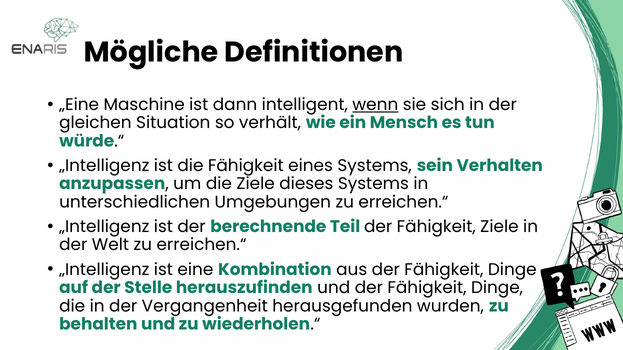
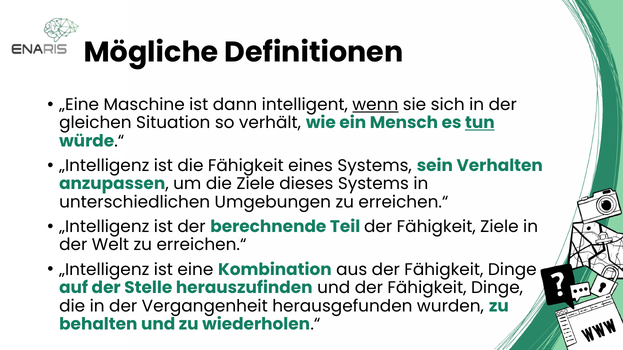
tun underline: none -> present (480, 123)
